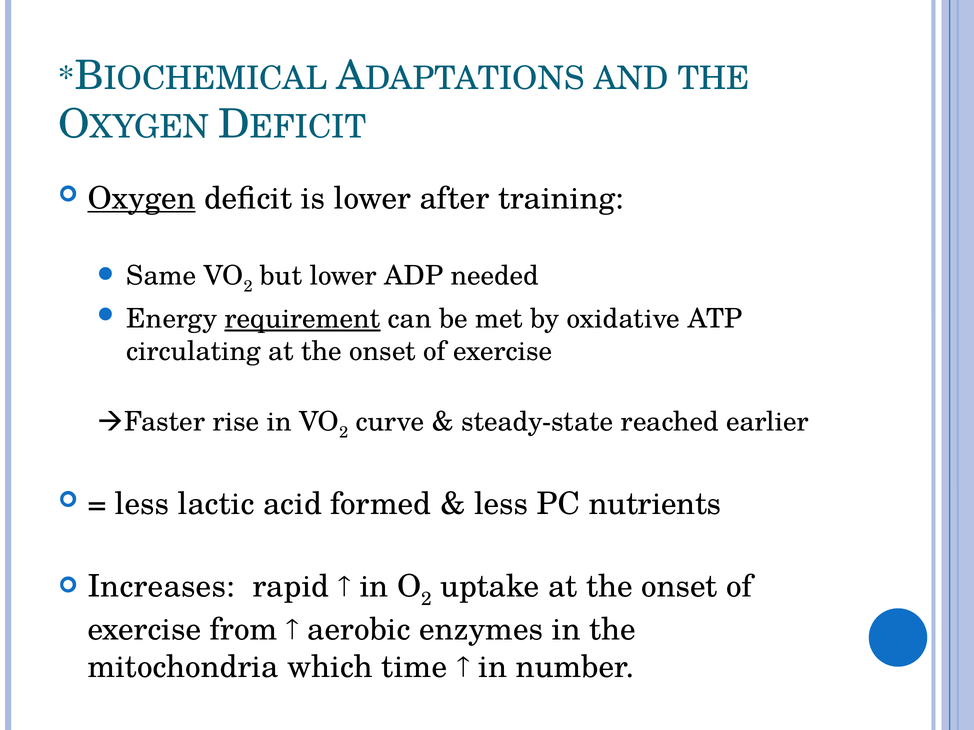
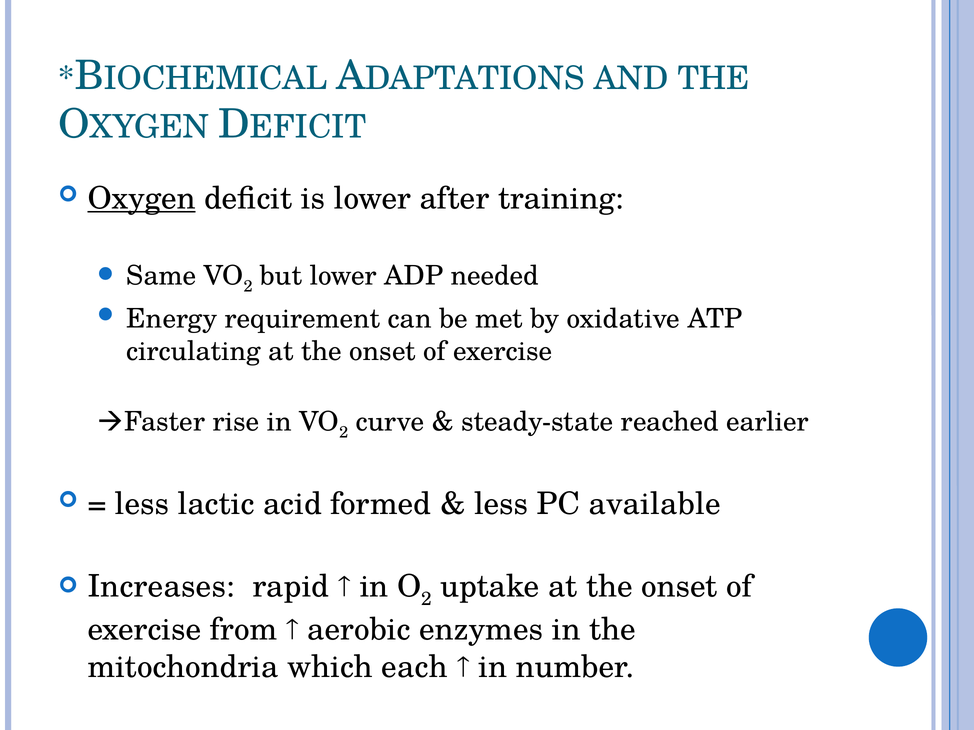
requirement underline: present -> none (303, 319)
nutrients: nutrients -> available (655, 504)
time: time -> each (414, 667)
